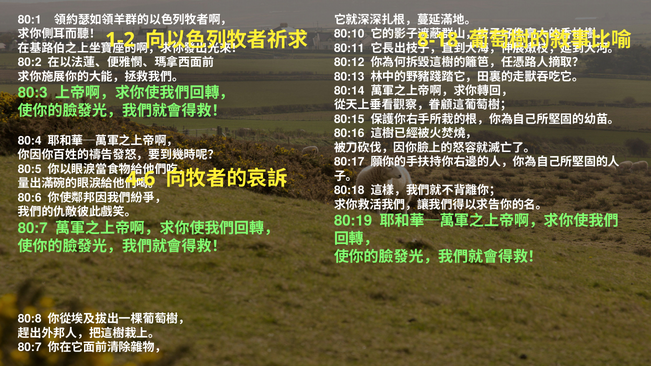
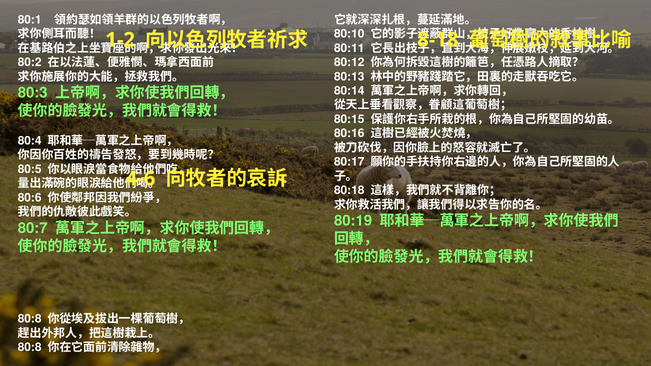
80:7: 80:7 -> 80:8 (30, 348)
